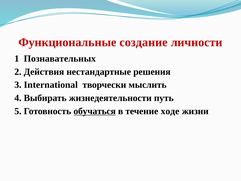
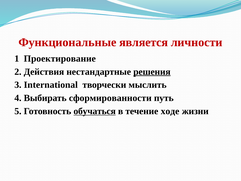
создание: создание -> является (144, 42)
Познавательных: Познавательных -> Проектирование (60, 58)
решения underline: none -> present (152, 72)
жизнедеятельности: жизнедеятельности -> сформированности (110, 98)
